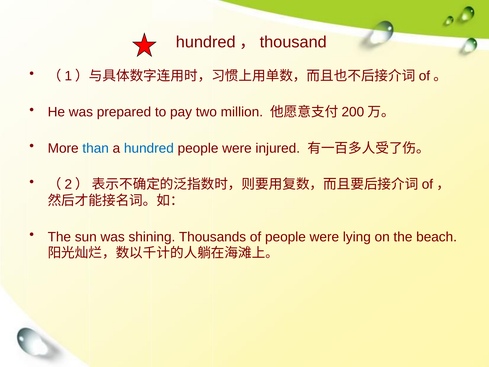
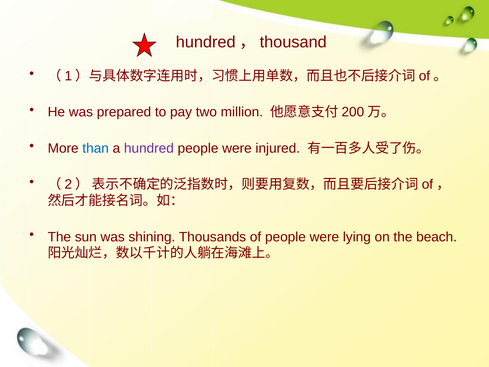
hundred colour: blue -> purple (149, 148)
